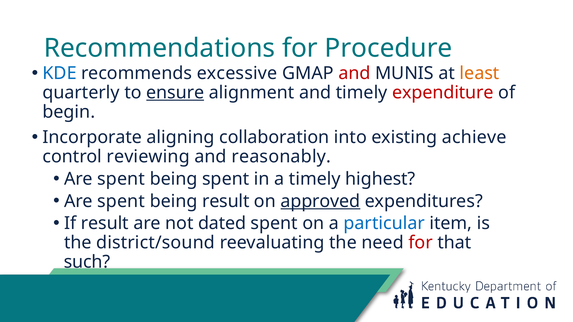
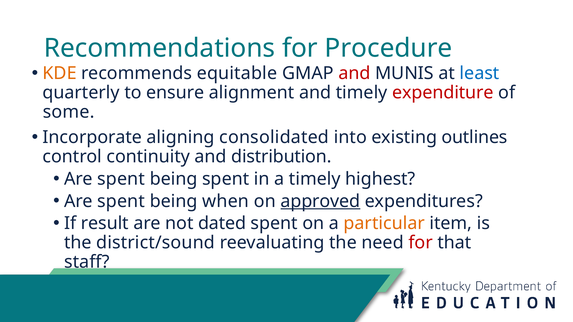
KDE colour: blue -> orange (60, 73)
excessive: excessive -> equitable (237, 73)
least colour: orange -> blue (480, 73)
ensure underline: present -> none (175, 93)
begin: begin -> some (69, 112)
collaboration: collaboration -> consolidated (274, 137)
achieve: achieve -> outlines (474, 137)
reviewing: reviewing -> continuity (148, 157)
reasonably: reasonably -> distribution (281, 157)
being result: result -> when (226, 201)
particular colour: blue -> orange (384, 224)
such: such -> staff (87, 262)
